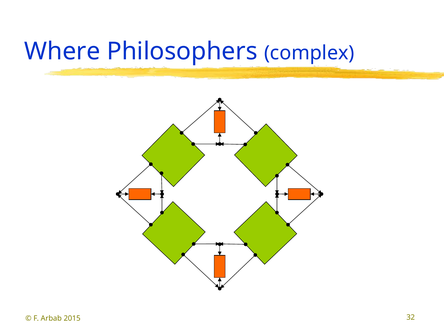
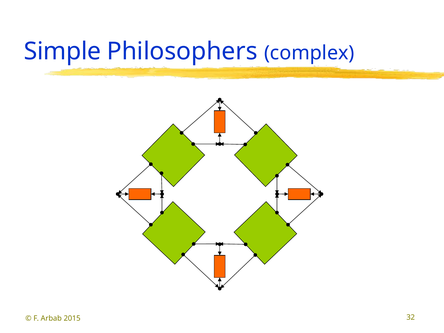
Where: Where -> Simple (62, 51)
